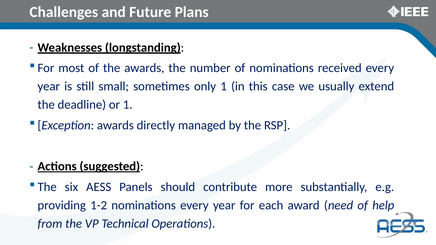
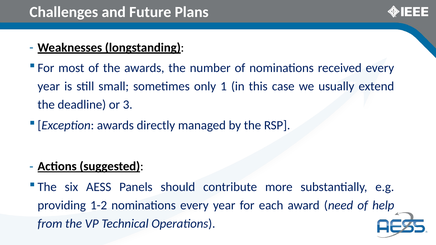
or 1: 1 -> 3 (128, 105)
